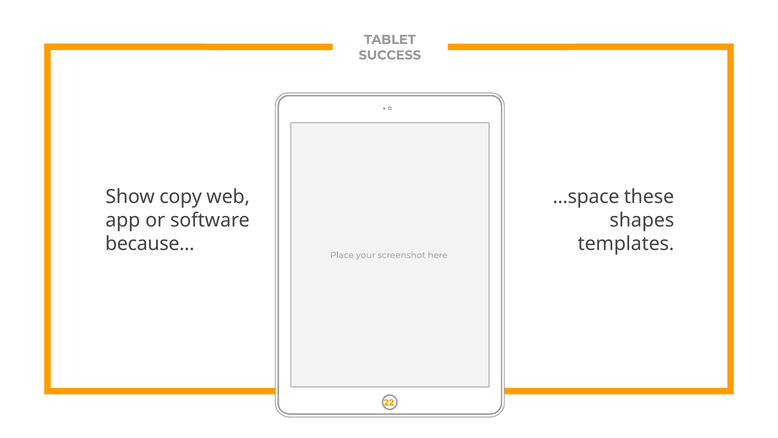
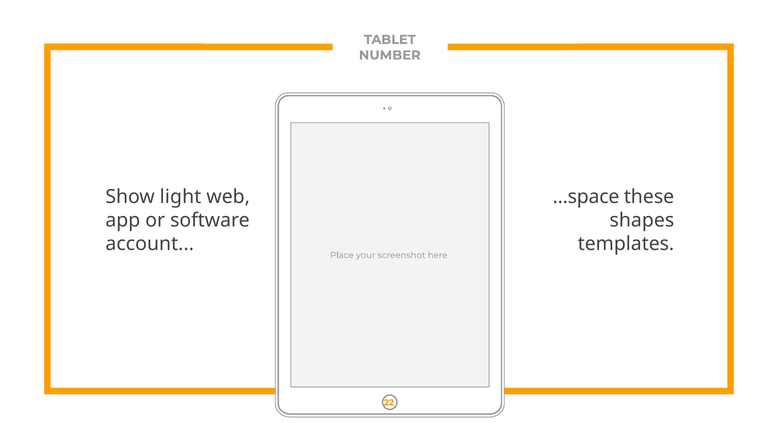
SUCCESS: SUCCESS -> NUMBER (390, 55)
copy: copy -> light (181, 197)
because: because -> account (150, 243)
